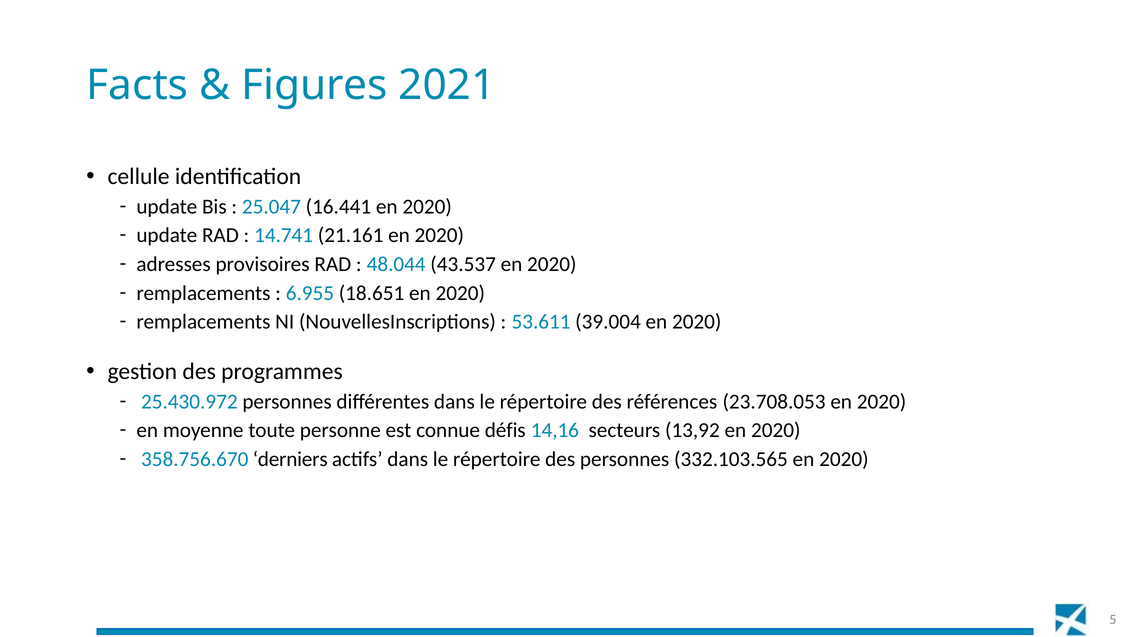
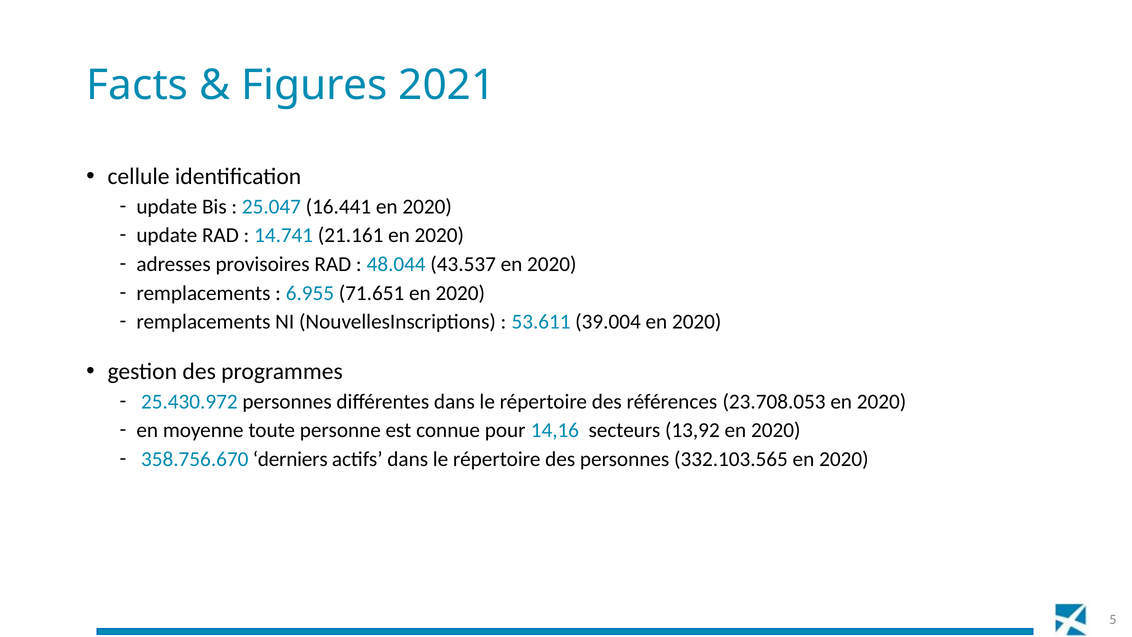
18.651: 18.651 -> 71.651 (372, 293)
défis: défis -> pour (505, 430)
